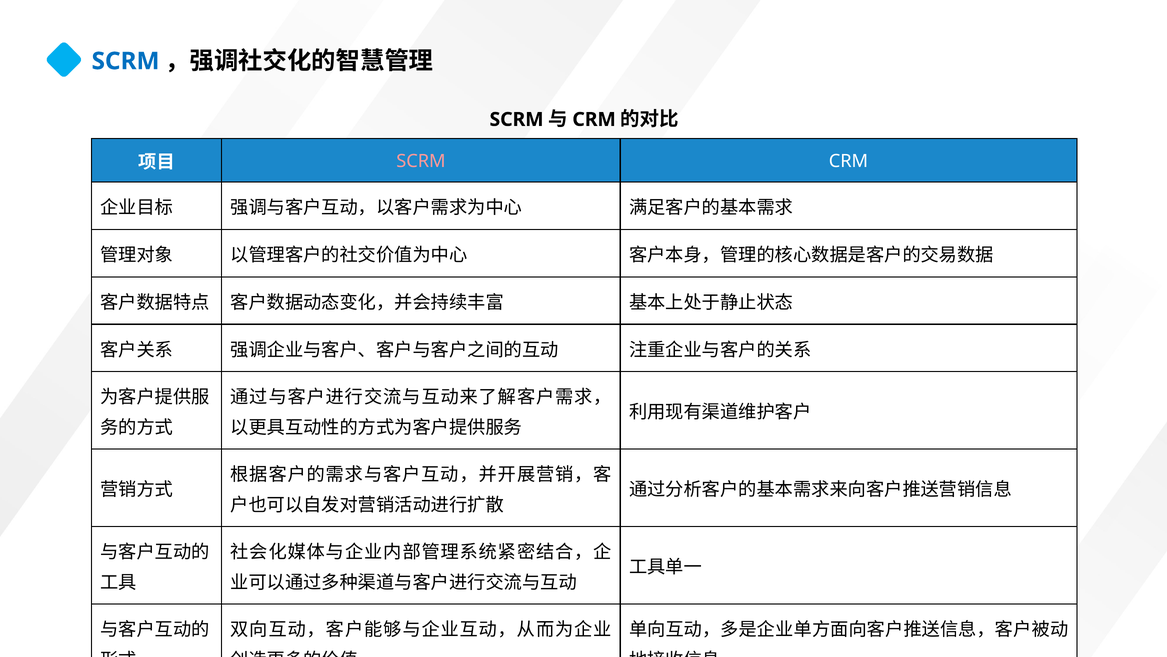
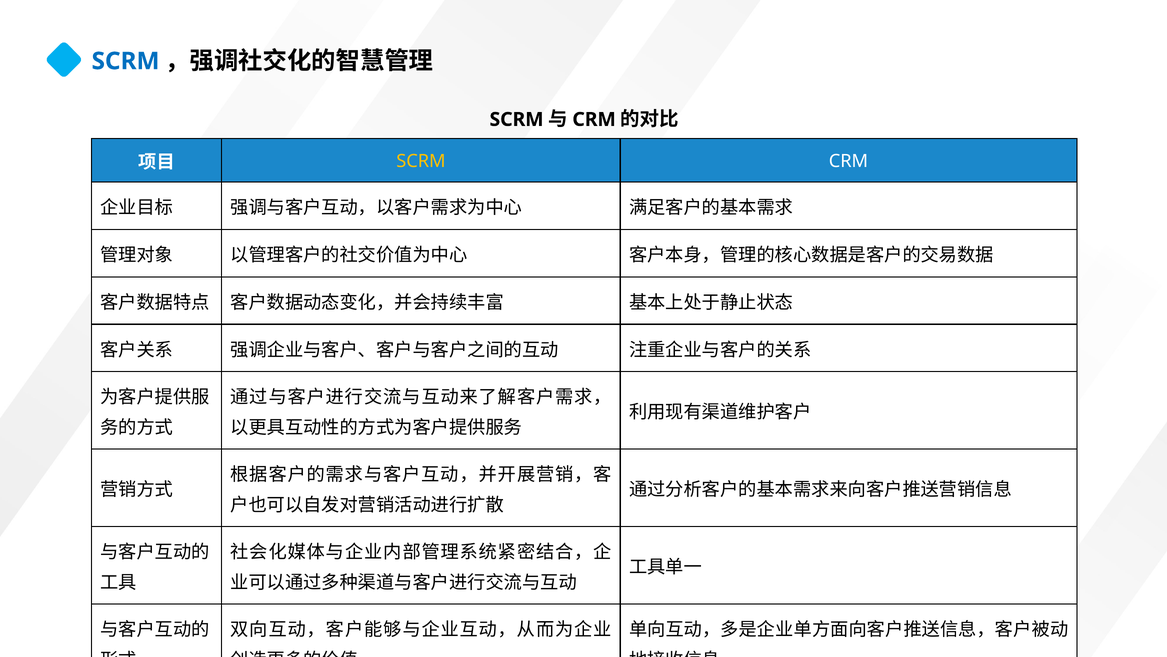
SCRM colour: pink -> yellow (421, 161)
